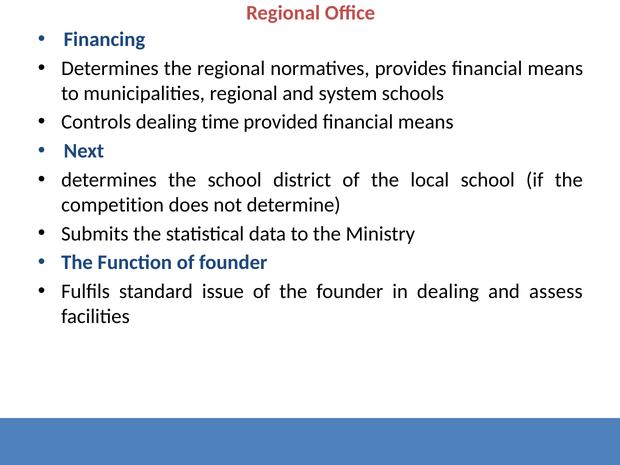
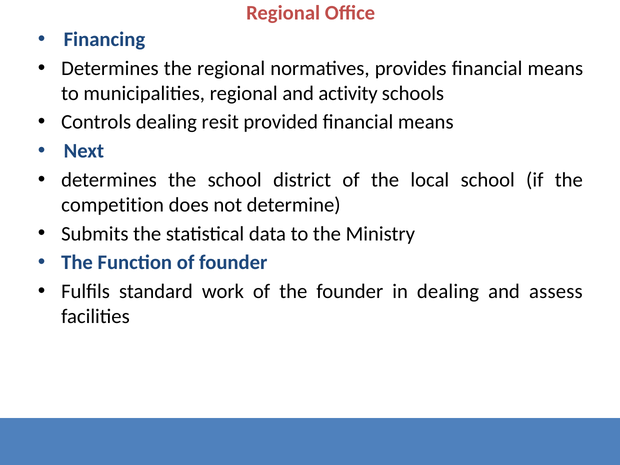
system: system -> activity (348, 93)
time: time -> resit (220, 122)
issue: issue -> work (223, 292)
